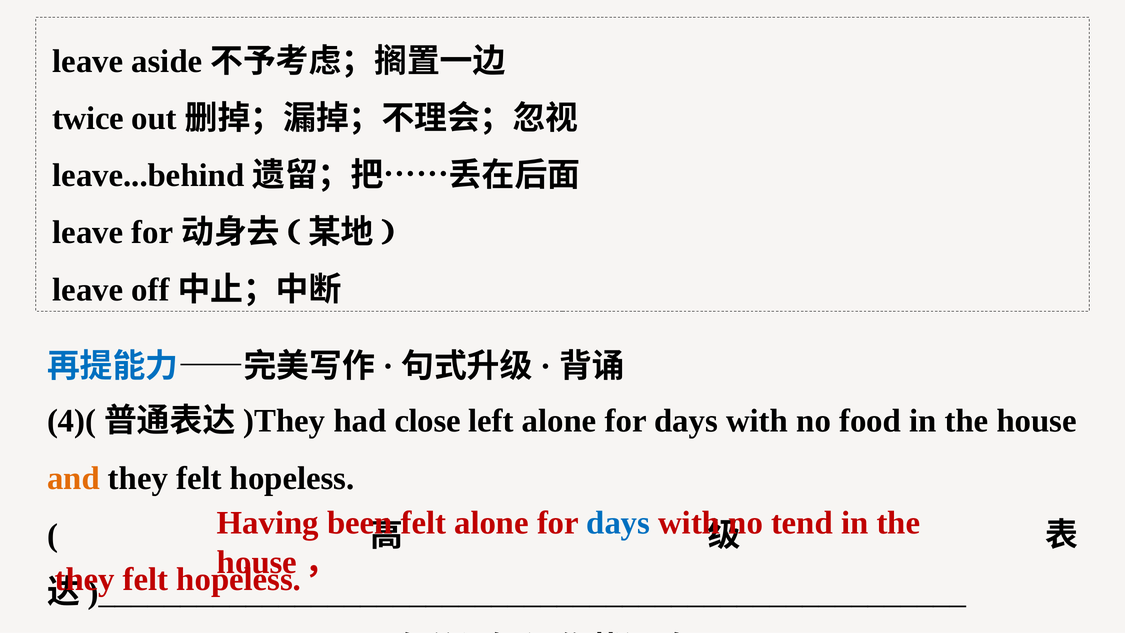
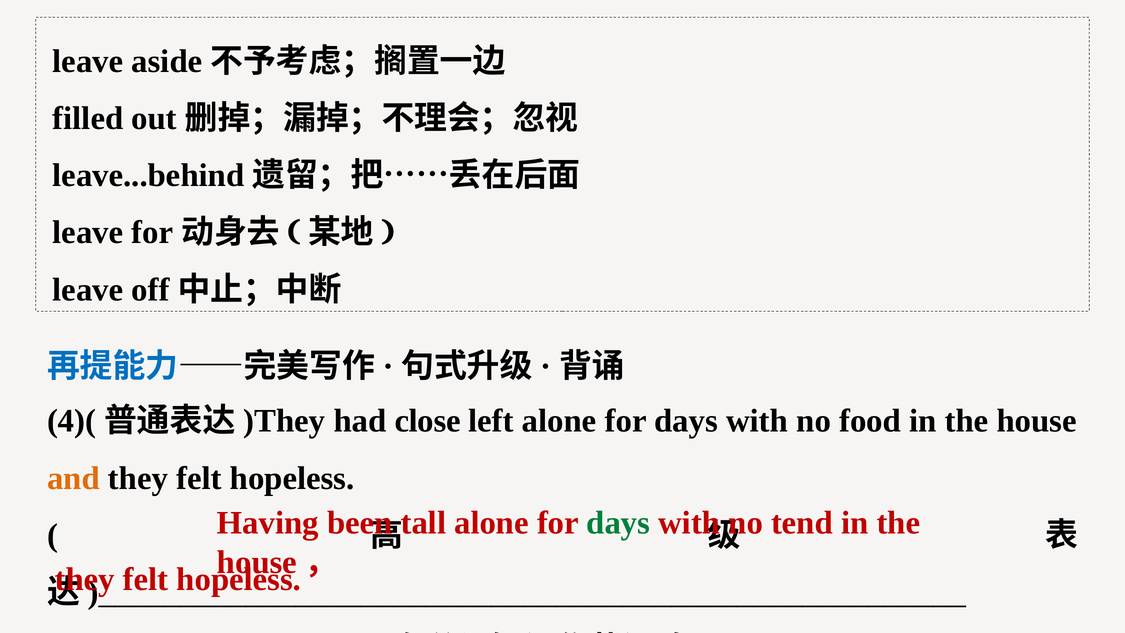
twice: twice -> filled (88, 118)
felt: felt -> tall (423, 523)
days colour: blue -> green (618, 523)
